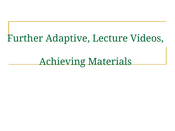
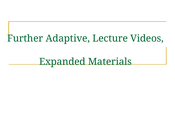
Achieving: Achieving -> Expanded (62, 62)
